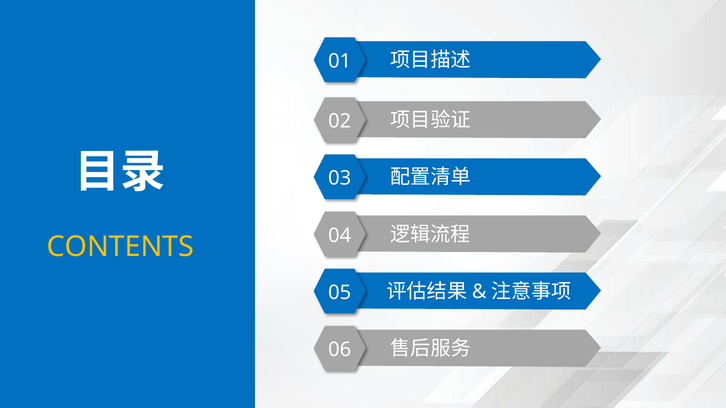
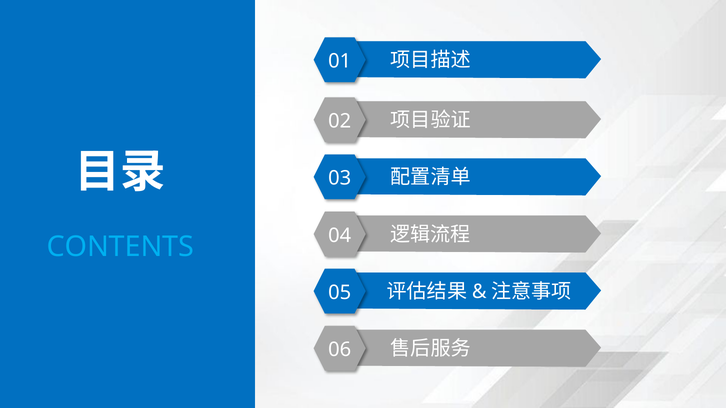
CONTENTS colour: yellow -> light blue (120, 247)
